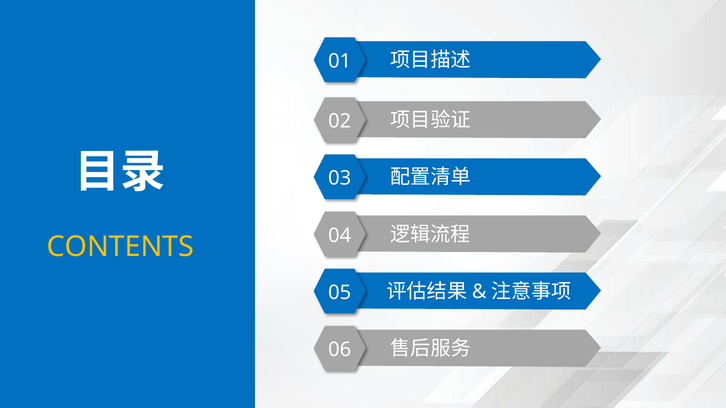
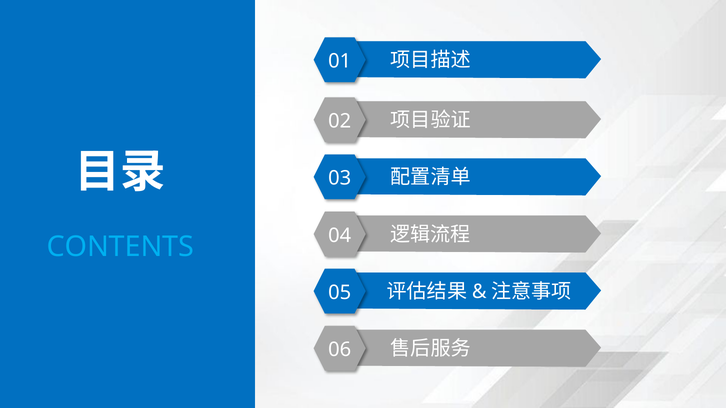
CONTENTS colour: yellow -> light blue (120, 247)
